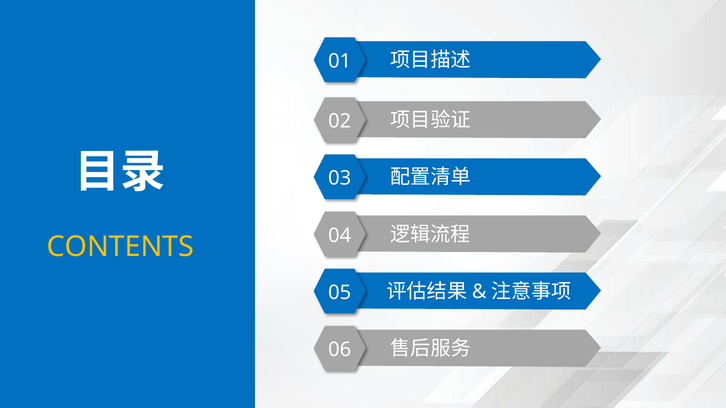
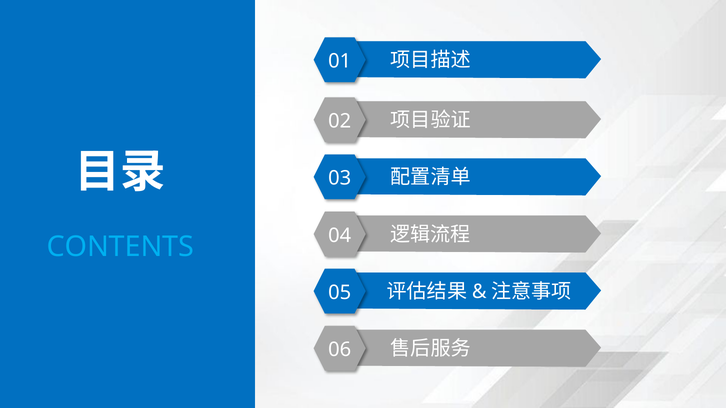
CONTENTS colour: yellow -> light blue (120, 247)
